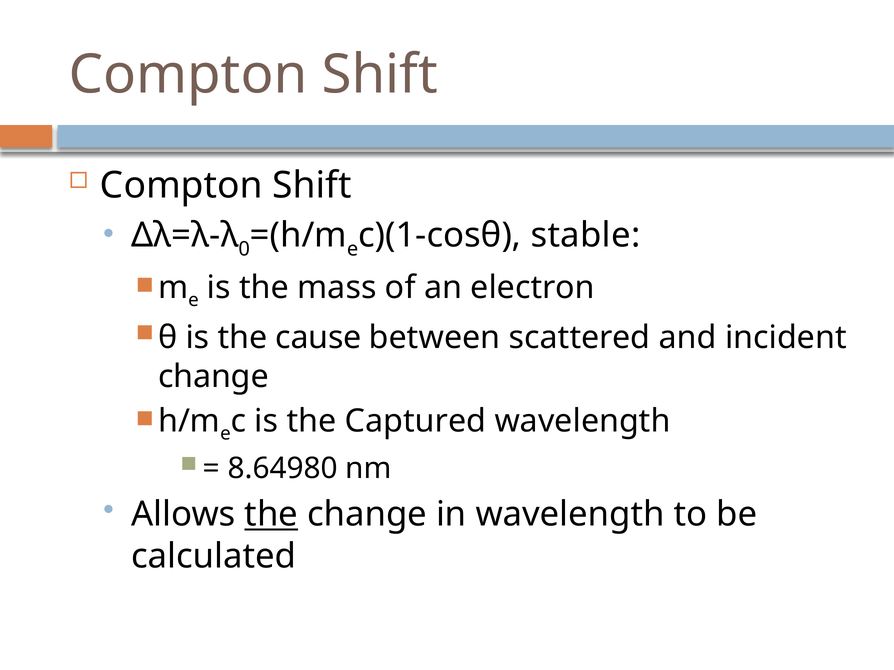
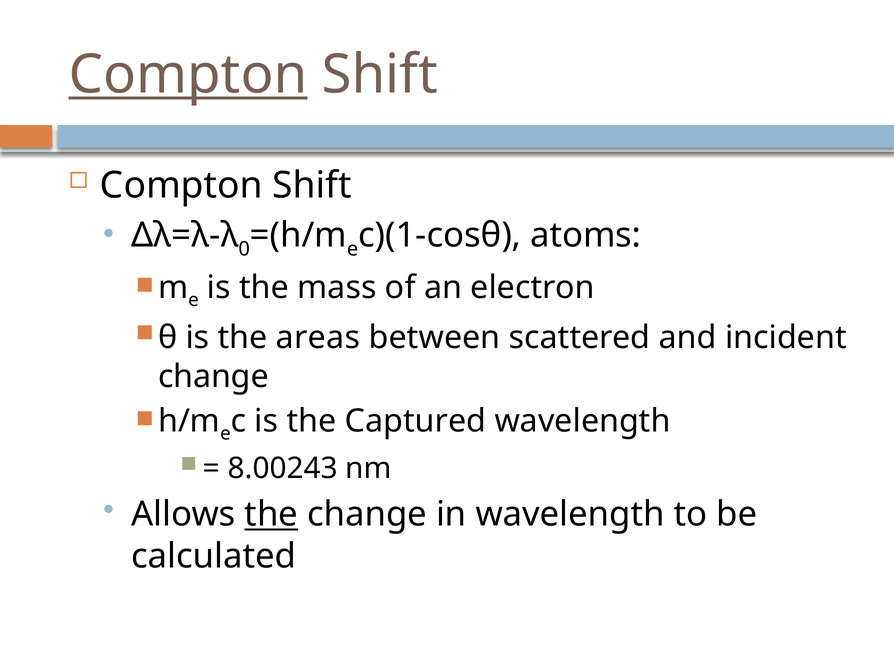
Compton underline: none -> present (188, 75)
stable: stable -> atoms (586, 236)
cause: cause -> areas (318, 338)
8.64980: 8.64980 -> 8.00243 (283, 469)
